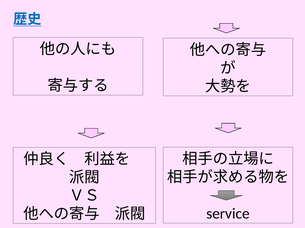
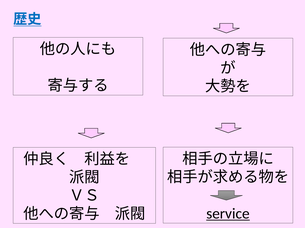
service underline: none -> present (228, 214)
